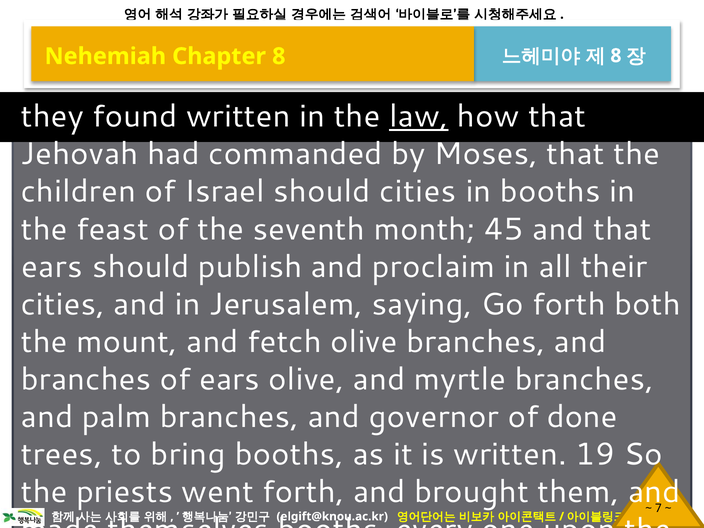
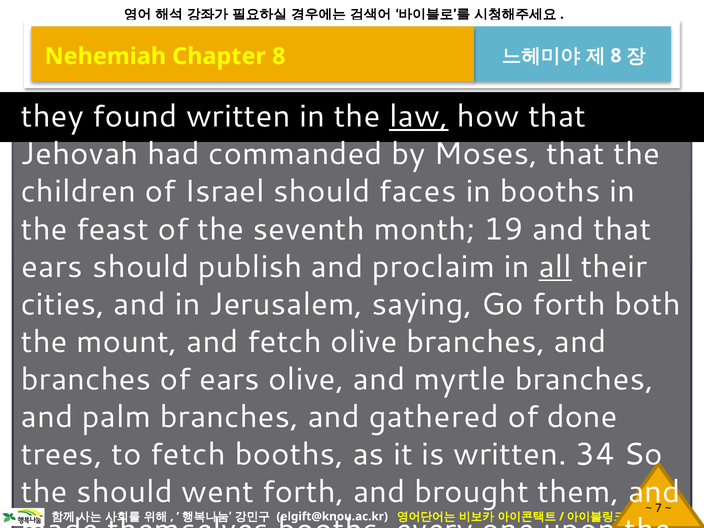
should cities: cities -> faces (418, 192)
45: 45 -> 19 (504, 229)
all underline: none -> present (555, 267)
governor: governor -> gathered (434, 417)
to bring: bring -> fetch (188, 455)
19: 19 -> 34 (595, 455)
the priests: priests -> should (124, 492)
